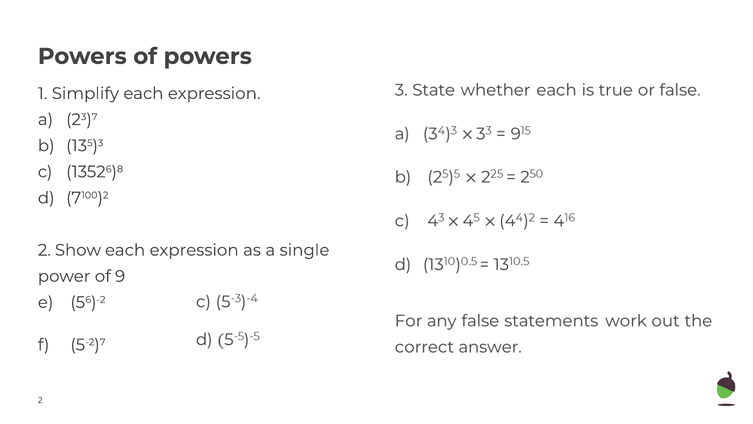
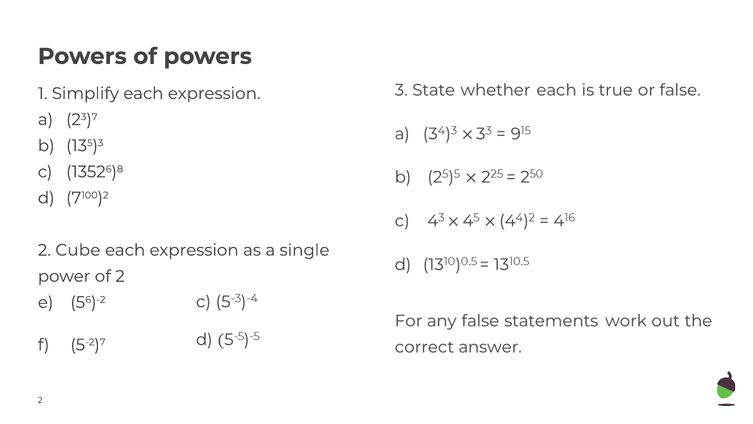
Show: Show -> Cube (78, 250)
of 9: 9 -> 2 (120, 276)
